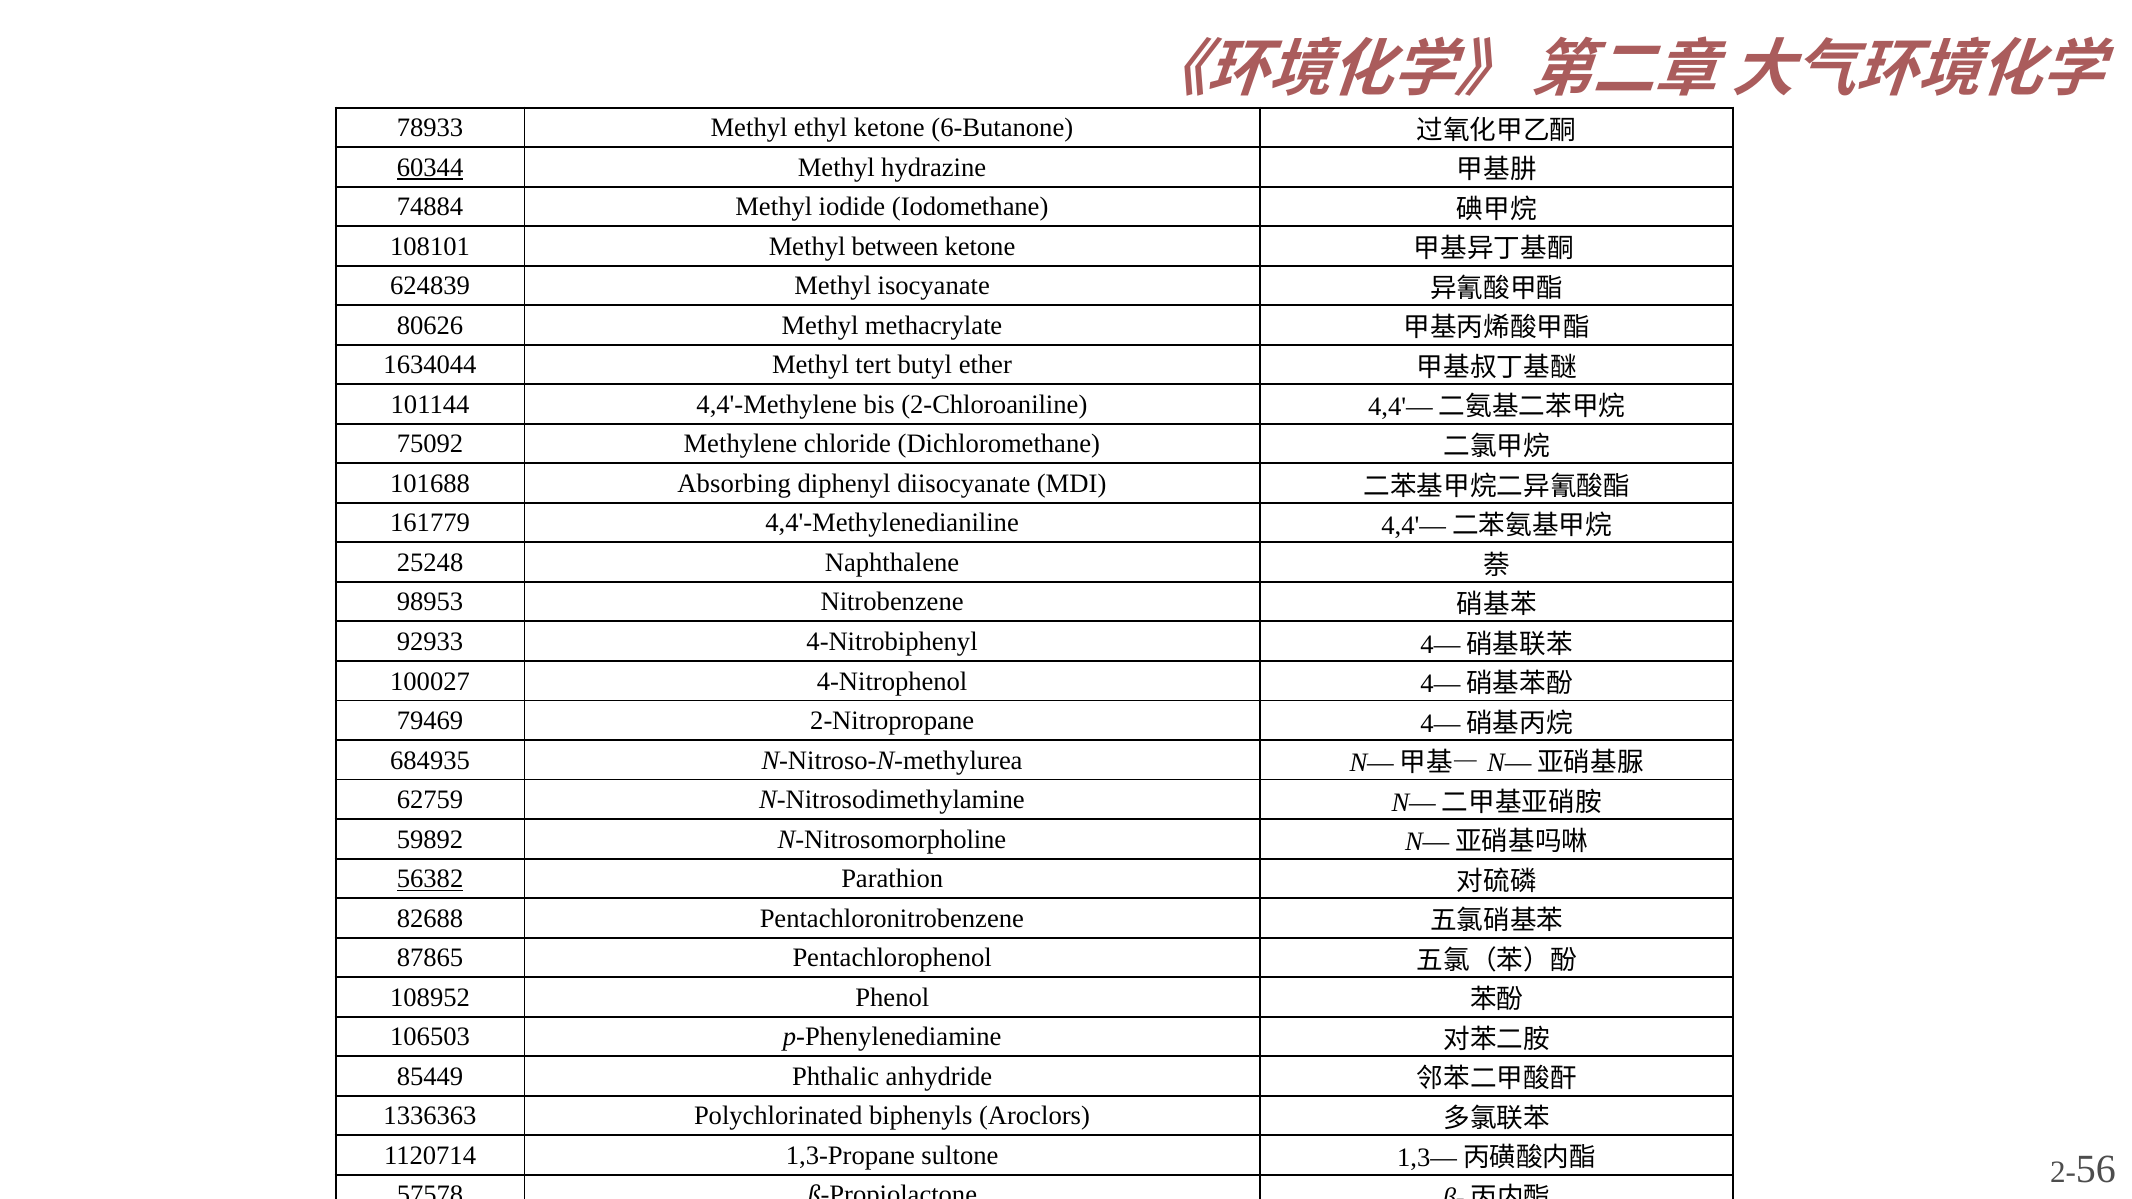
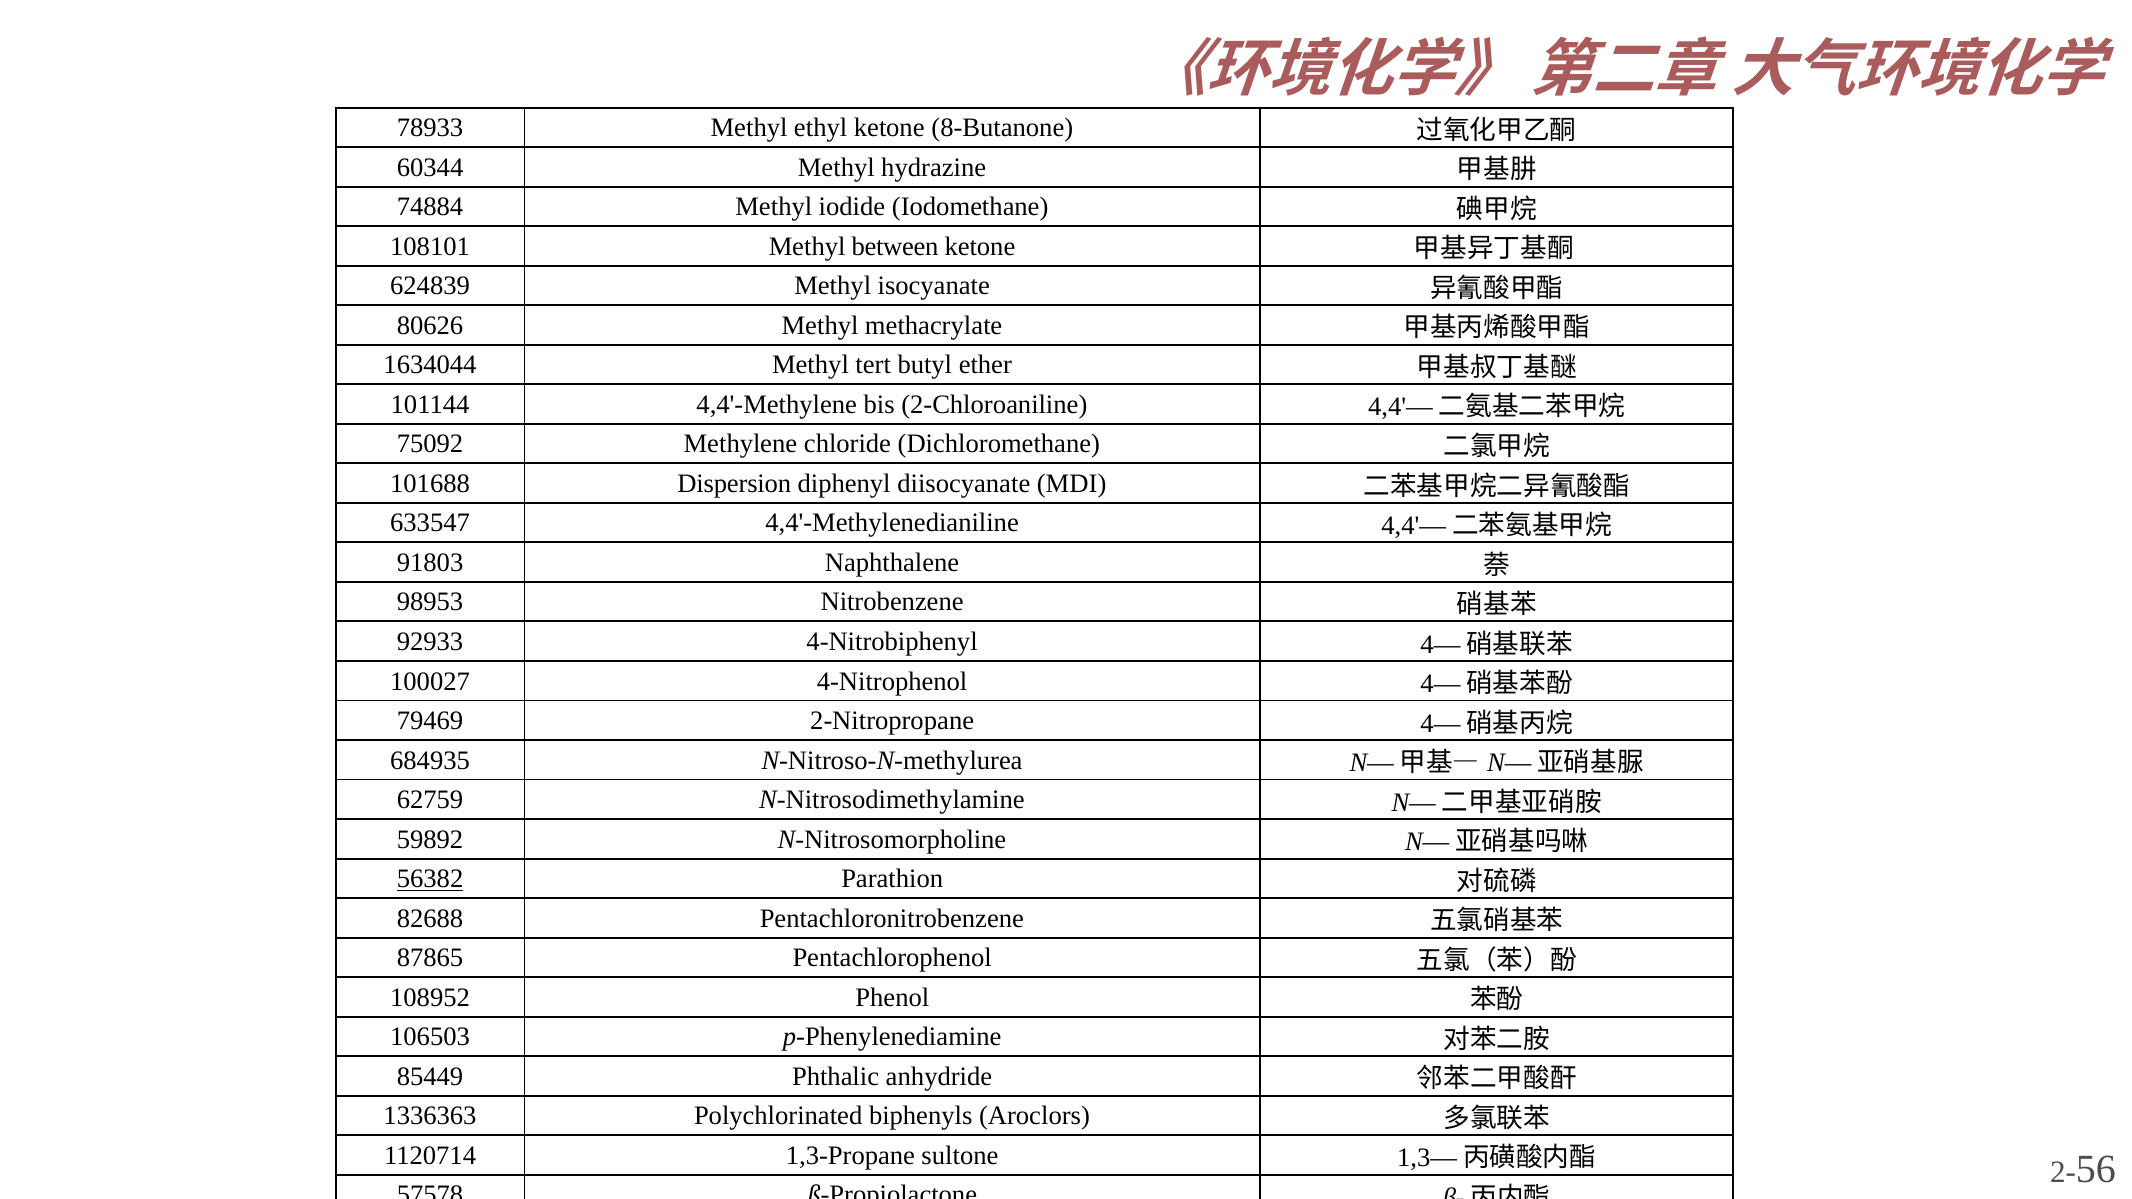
6-Butanone: 6-Butanone -> 8-Butanone (1002, 128)
60344 underline: present -> none (430, 167)
Absorbing: Absorbing -> Dispersion (734, 484)
161779: 161779 -> 633547 (430, 523)
25248: 25248 -> 91803 (430, 563)
